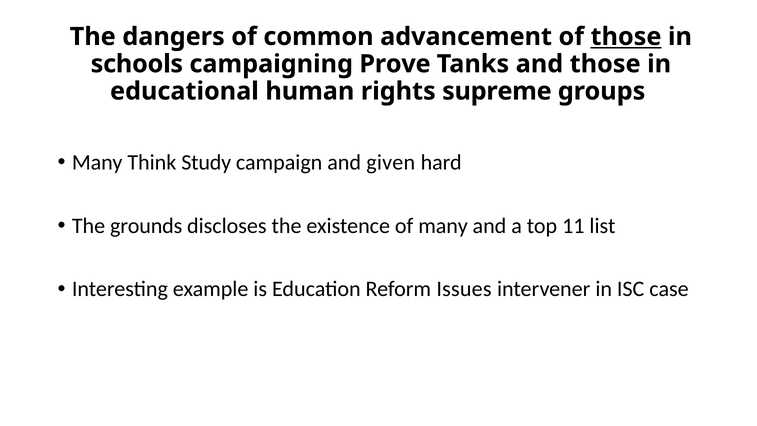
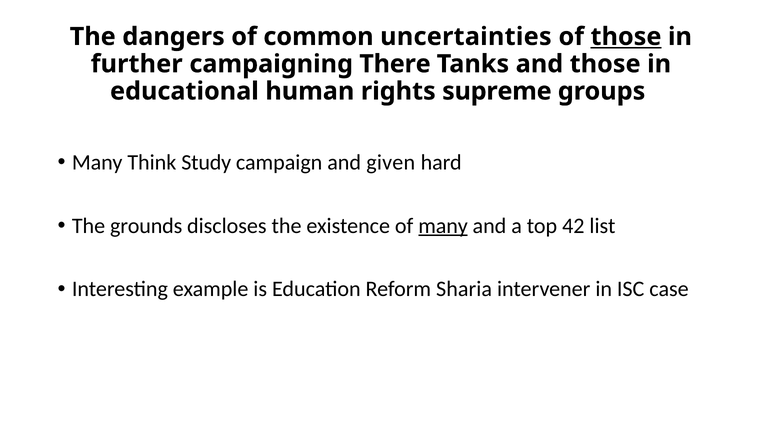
advancement: advancement -> uncertainties (466, 37)
schools: schools -> further (137, 64)
Prove: Prove -> There (395, 64)
many underline: none -> present (443, 226)
11: 11 -> 42 (573, 226)
Issues: Issues -> Sharia (464, 289)
